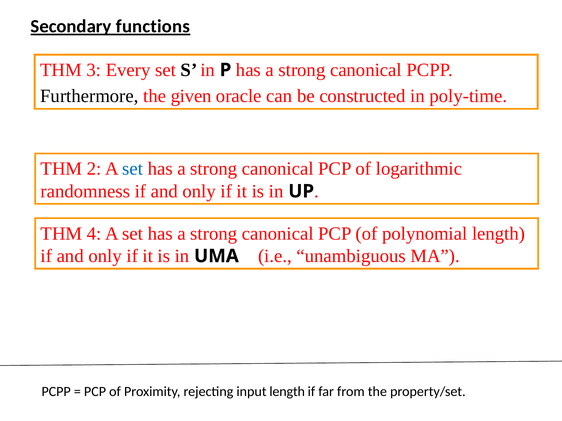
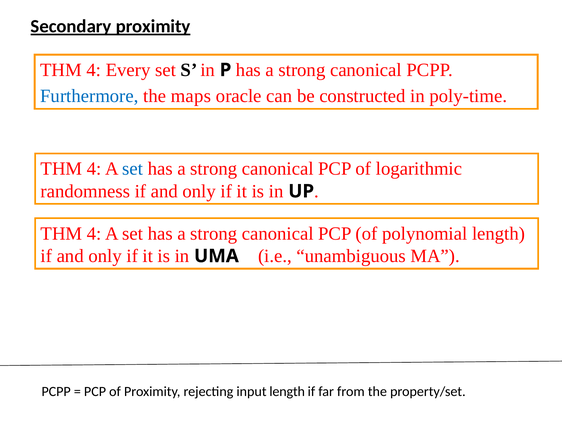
Secondary functions: functions -> proximity (153, 26)
3: 3 -> 4 (94, 70)
Furthermore colour: black -> blue (89, 96)
given: given -> maps (191, 96)
2: 2 -> 4 (94, 169)
